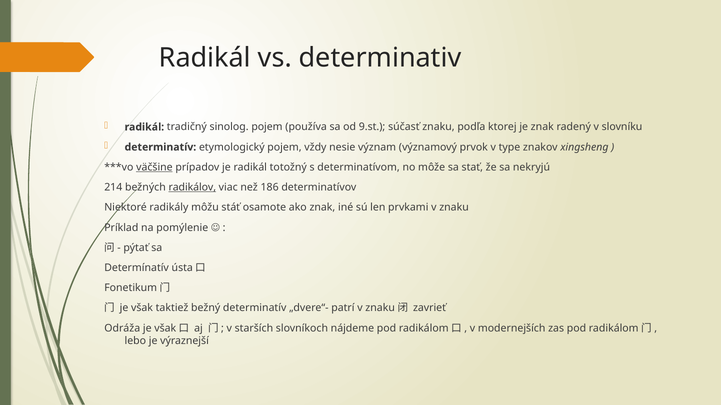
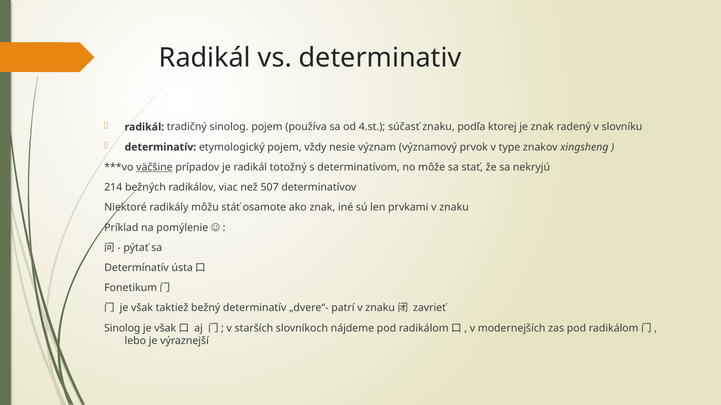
9.st: 9.st -> 4.st (372, 127)
radikálov underline: present -> none (192, 188)
186: 186 -> 507 (270, 188)
Odráža: Odráža -> Sinolog (122, 329)
